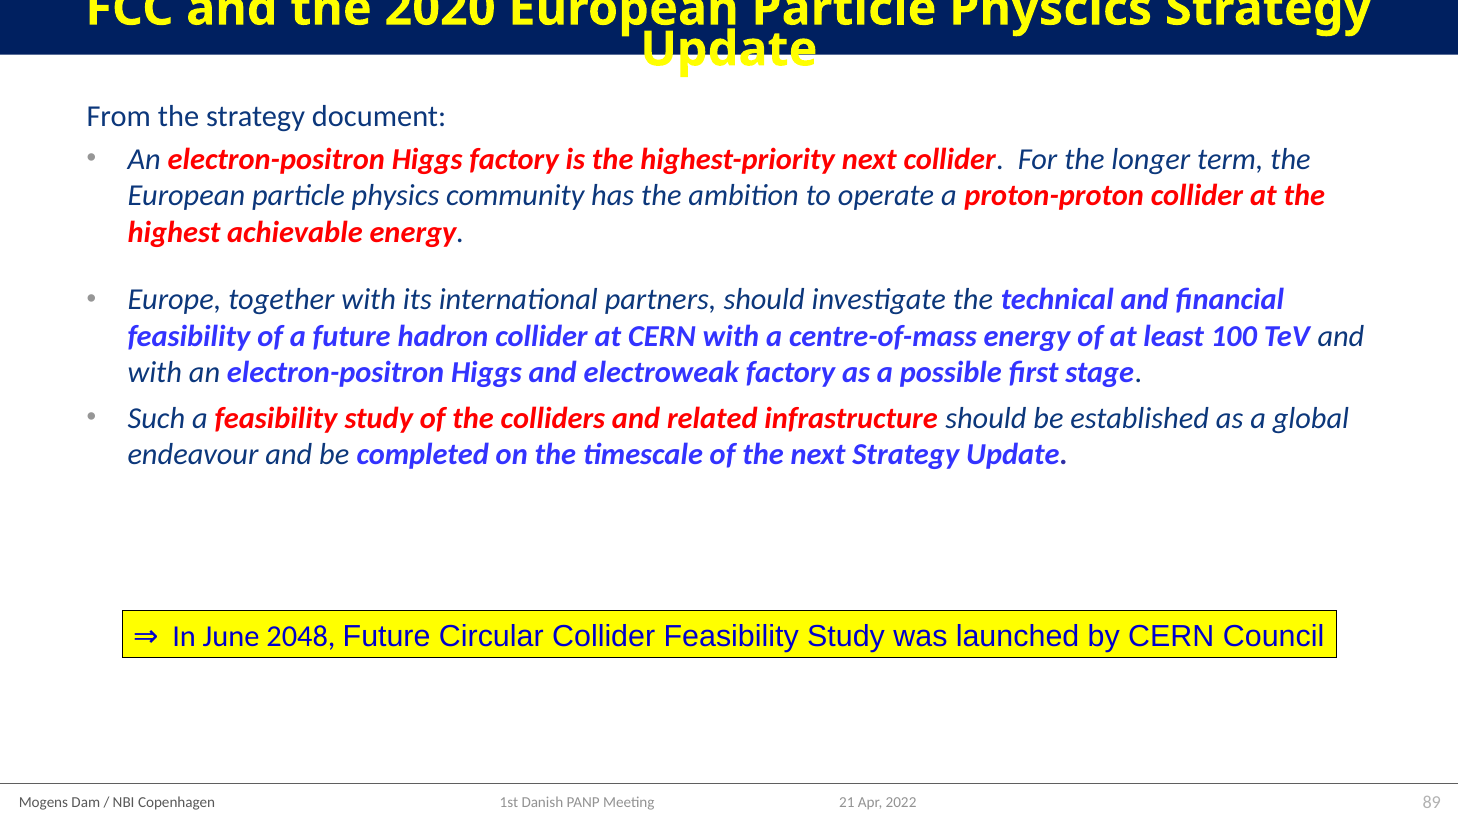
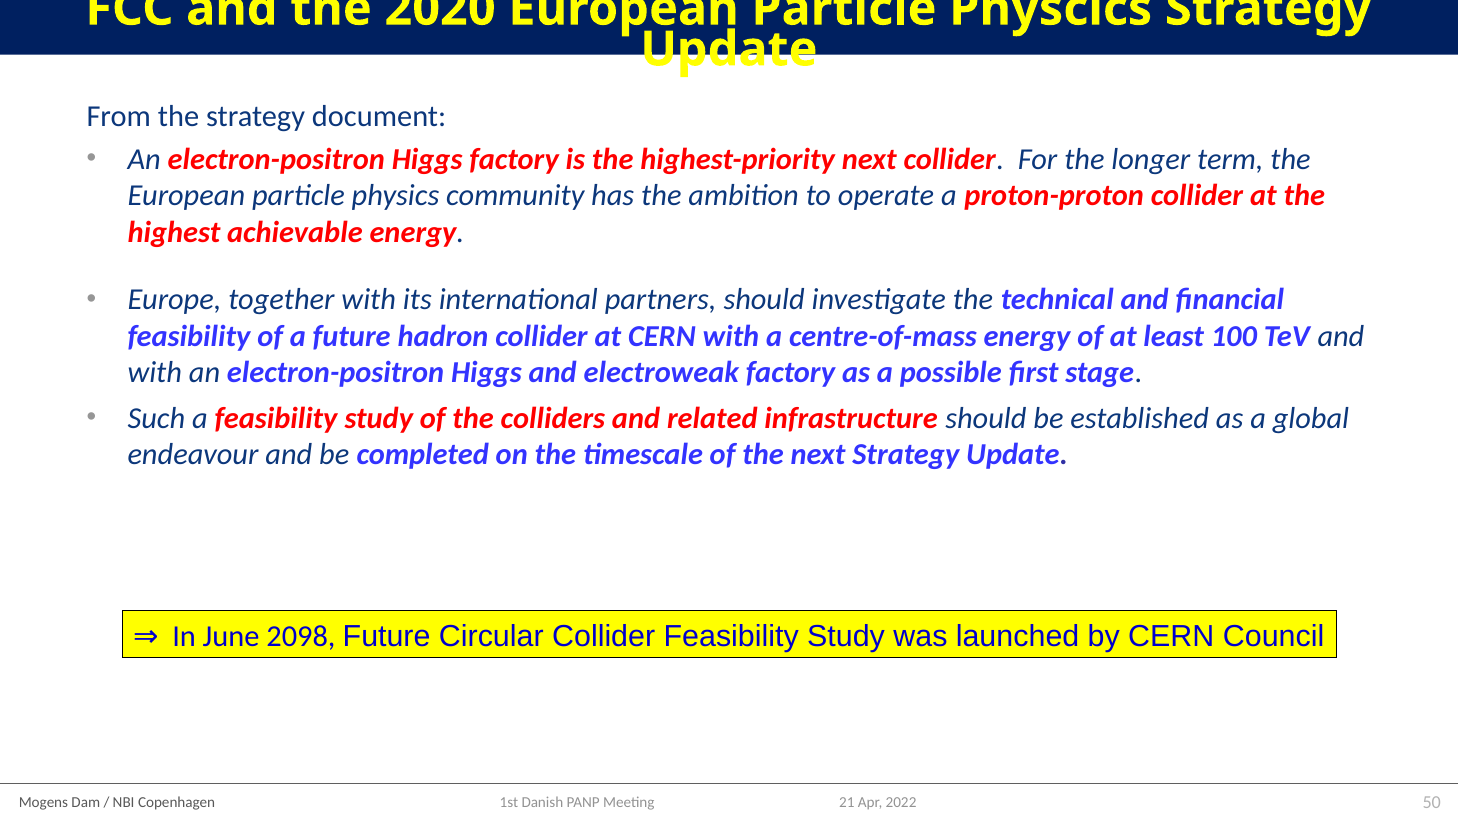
2048: 2048 -> 2098 (301, 636)
89: 89 -> 50 (1432, 803)
